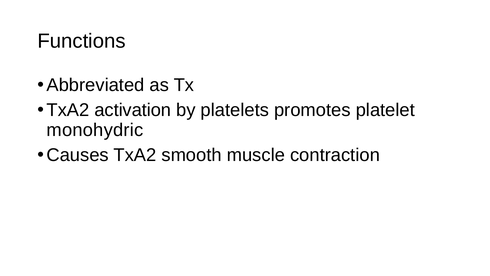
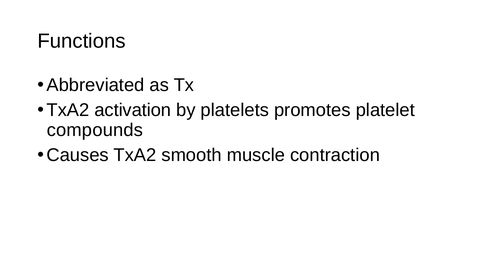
monohydric: monohydric -> compounds (95, 130)
